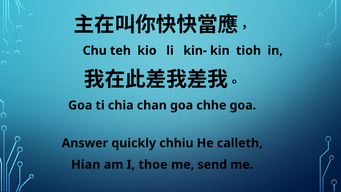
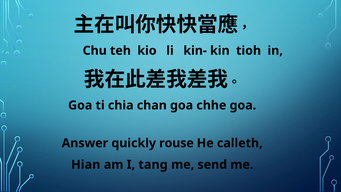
chhiu: chhiu -> rouse (176, 143)
thoe: thoe -> tang (153, 164)
